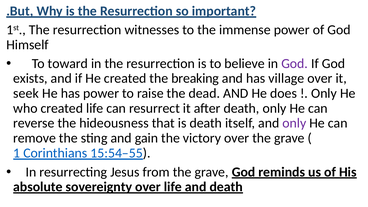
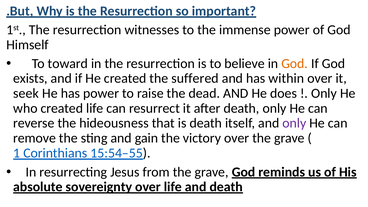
God colour: purple -> orange (295, 63)
breaking: breaking -> suffered (195, 78)
village: village -> within (286, 78)
